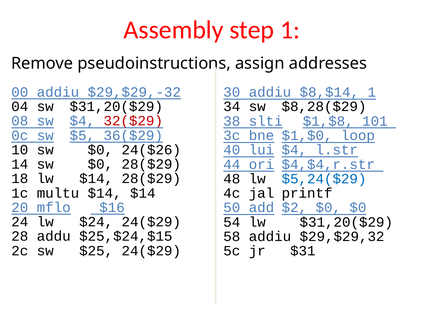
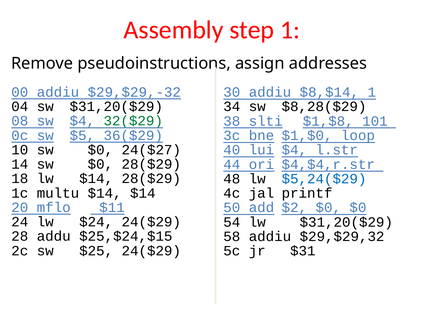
32($29 colour: red -> green (133, 121)
24($26: 24($26 -> 24($27 (151, 150)
$16: $16 -> $11 (112, 207)
